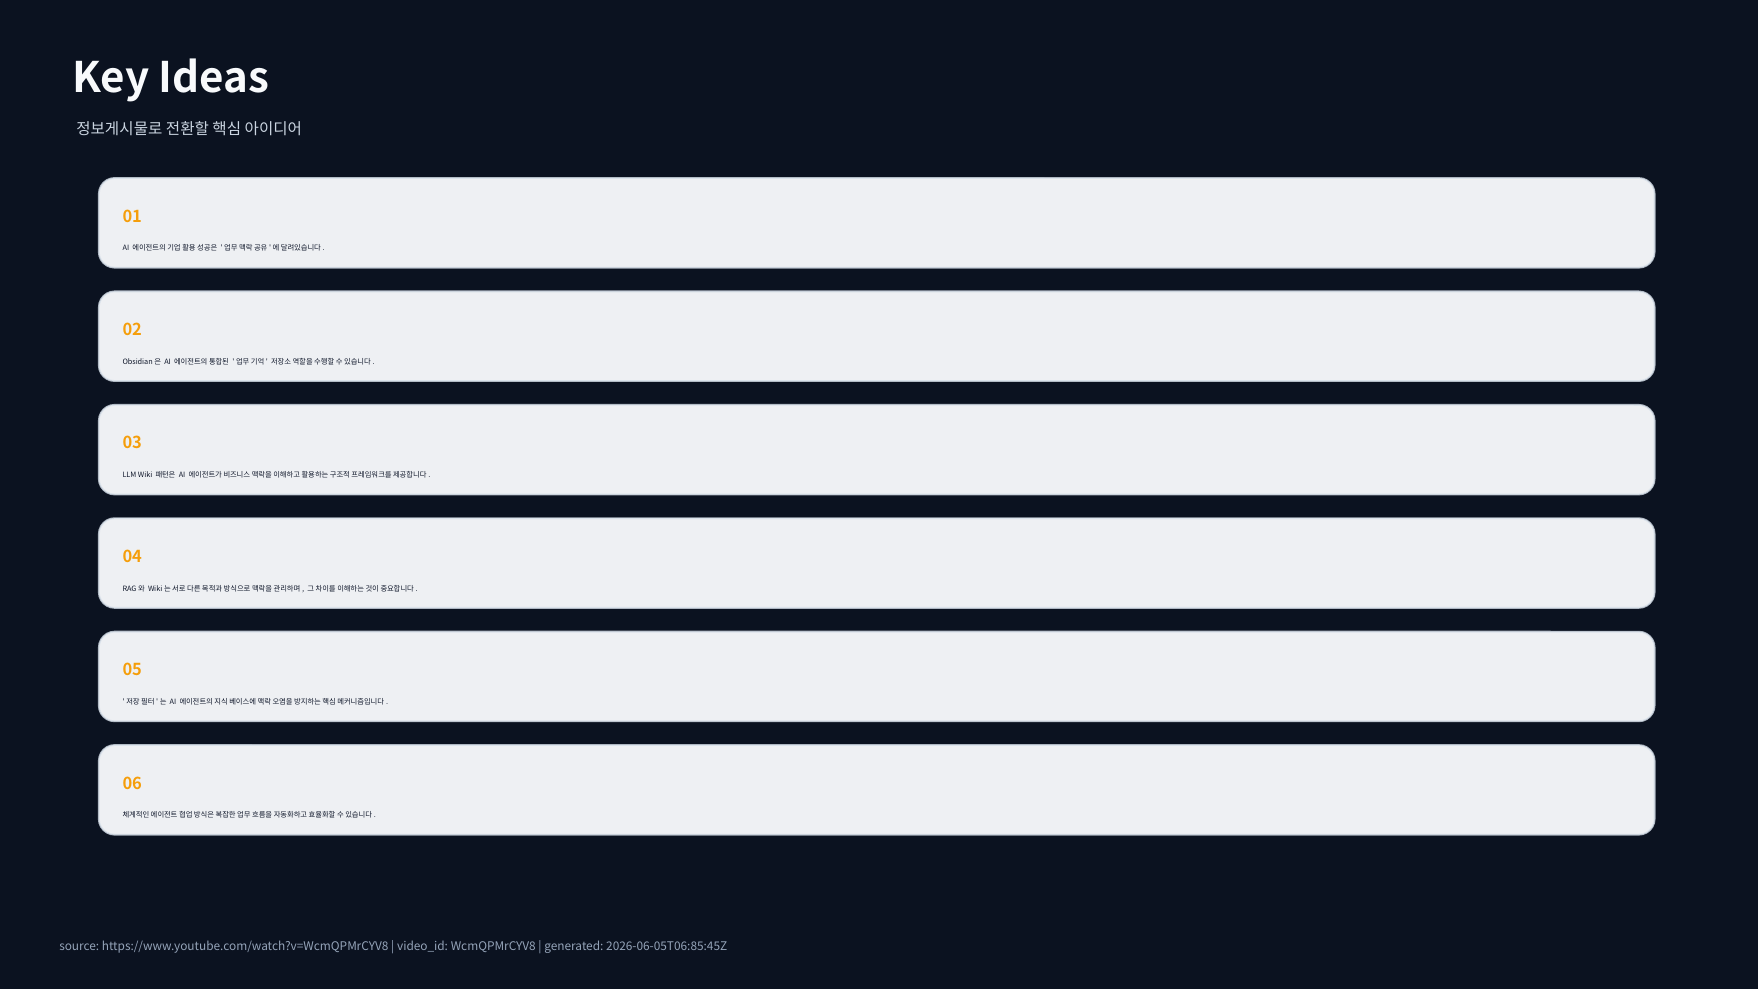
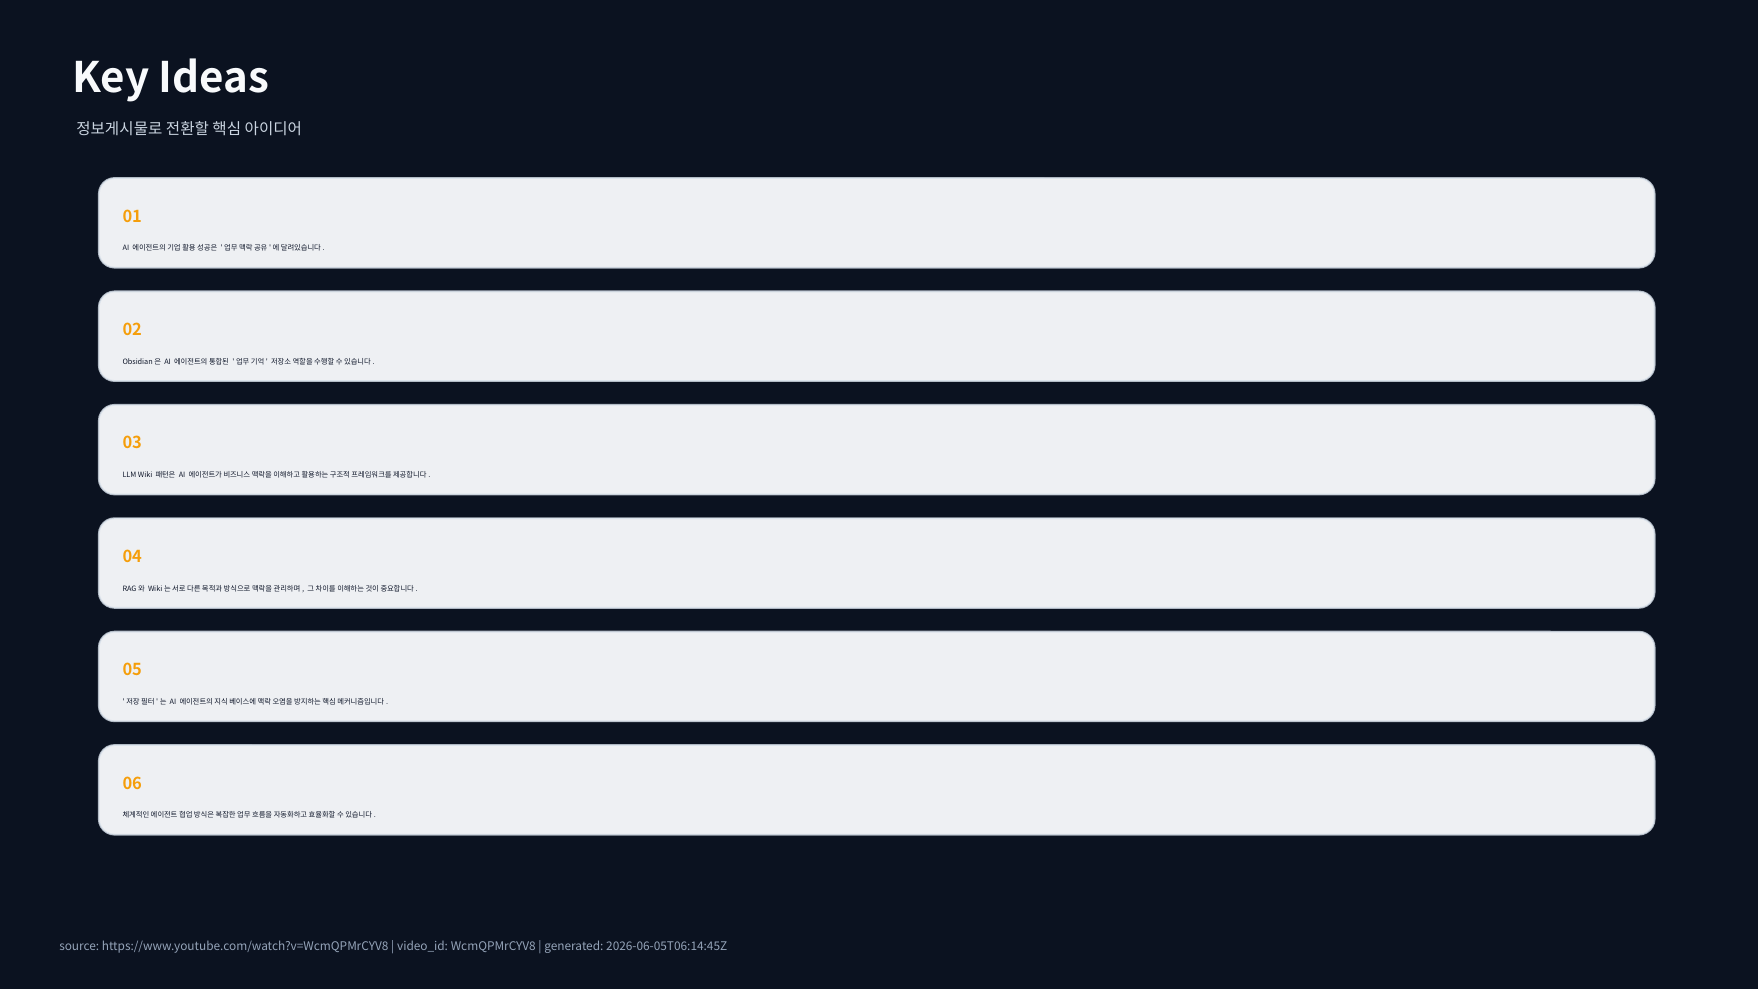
2026-06-05T06:85:45Z: 2026-06-05T06:85:45Z -> 2026-06-05T06:14:45Z (667, 947)
